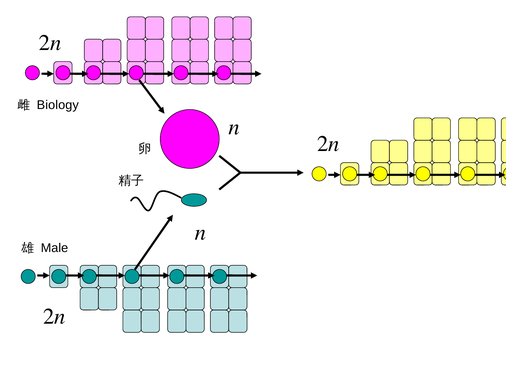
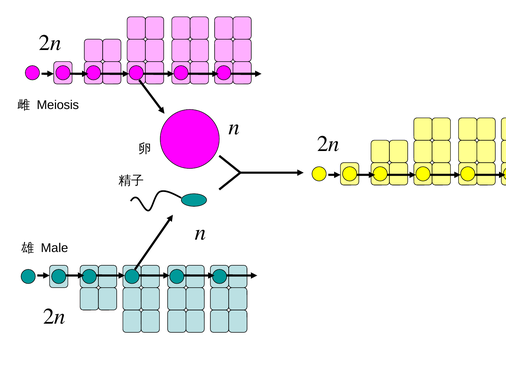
Biology: Biology -> Meiosis (58, 105)
